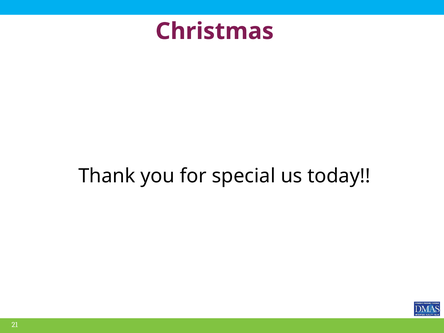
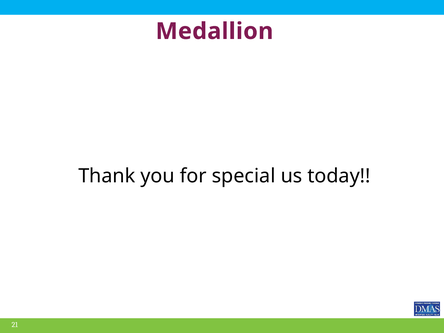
Christmas: Christmas -> Medallion (214, 31)
